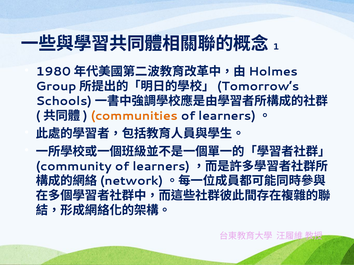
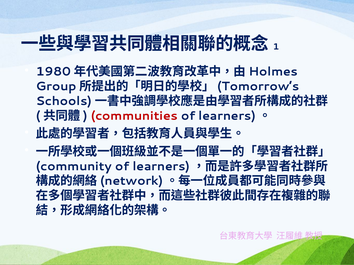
communities colour: orange -> red (134, 116)
